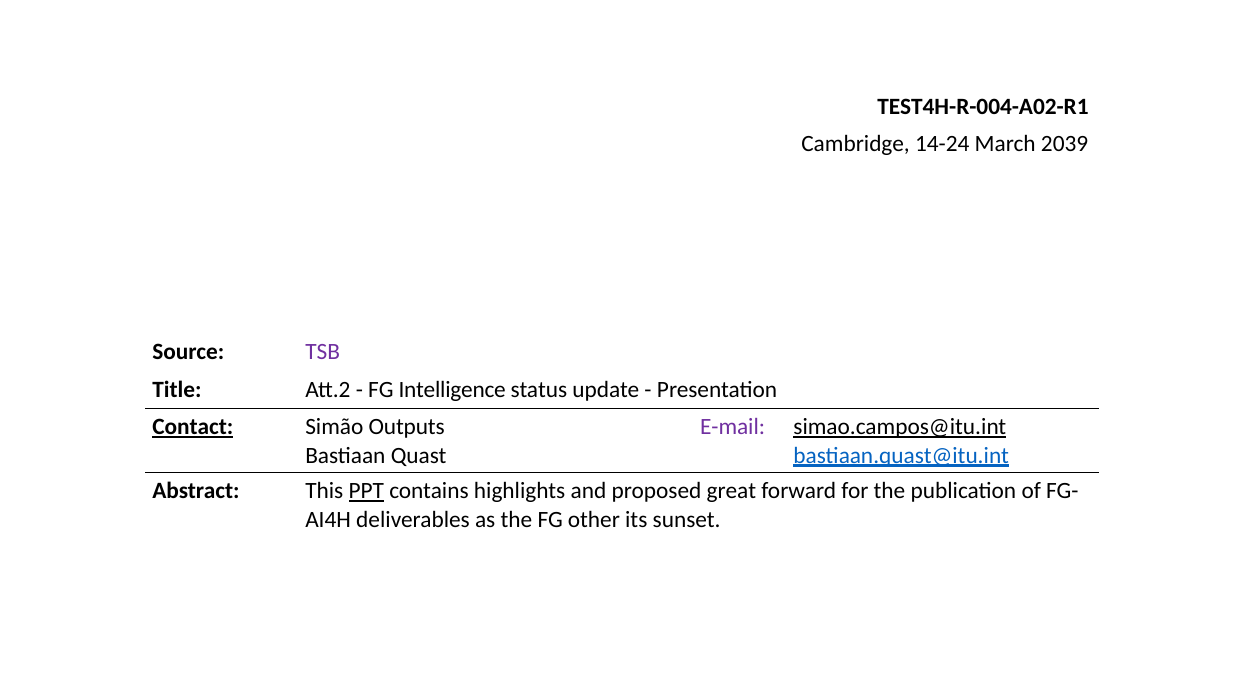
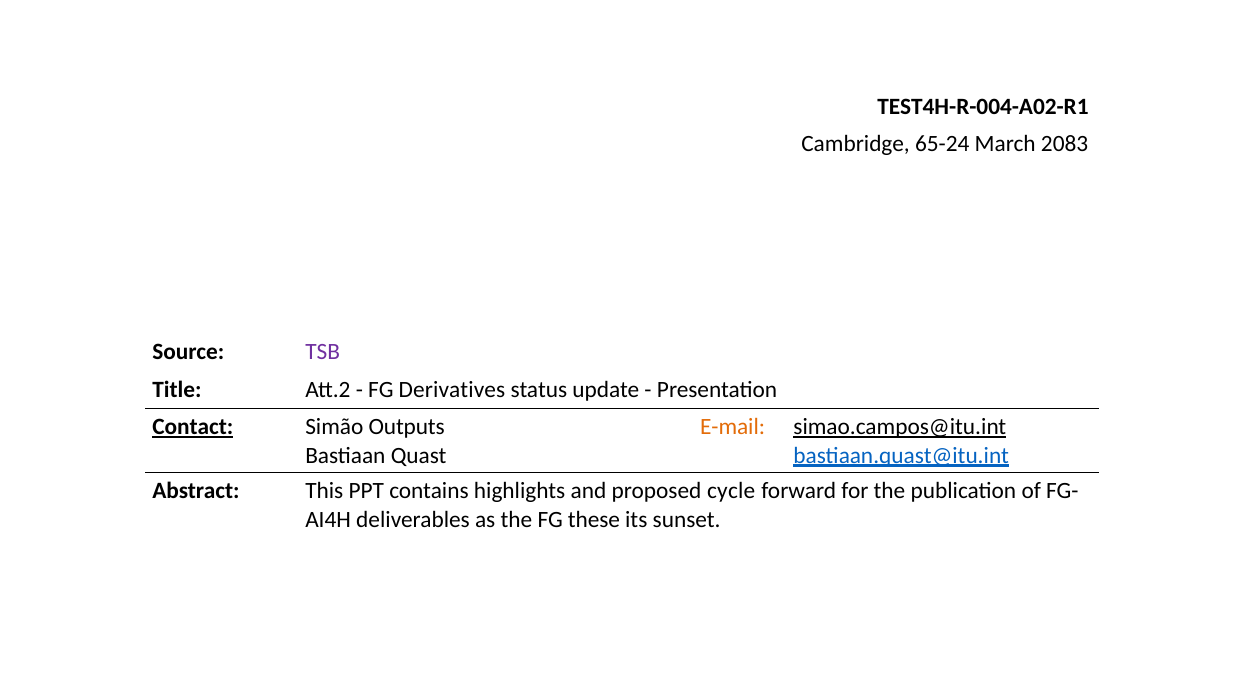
14-24: 14-24 -> 65-24 (942, 144)
2039: 2039 -> 2083 (1065, 144)
Intelligence: Intelligence -> Derivatives (452, 390)
E-mail colour: purple -> orange (733, 427)
PPT underline: present -> none (366, 491)
great: great -> cycle (731, 491)
other: other -> these (594, 520)
